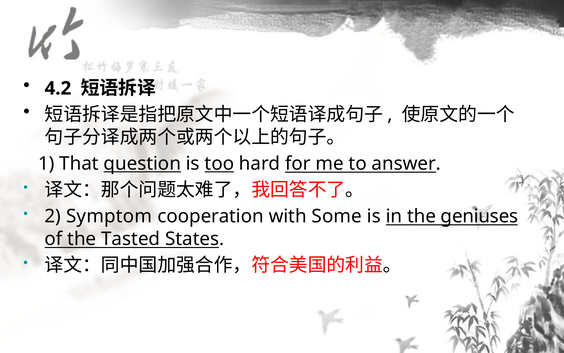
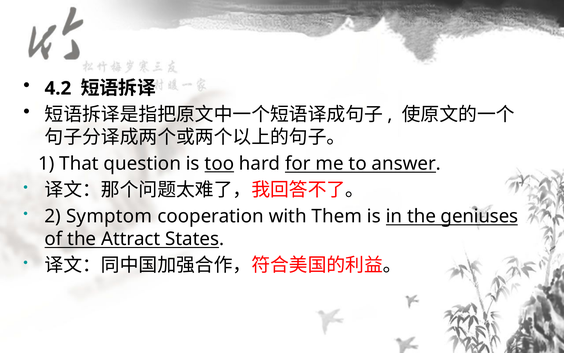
question underline: present -> none (142, 163)
Some: Some -> Them (337, 216)
Tasted: Tasted -> Attract (131, 239)
